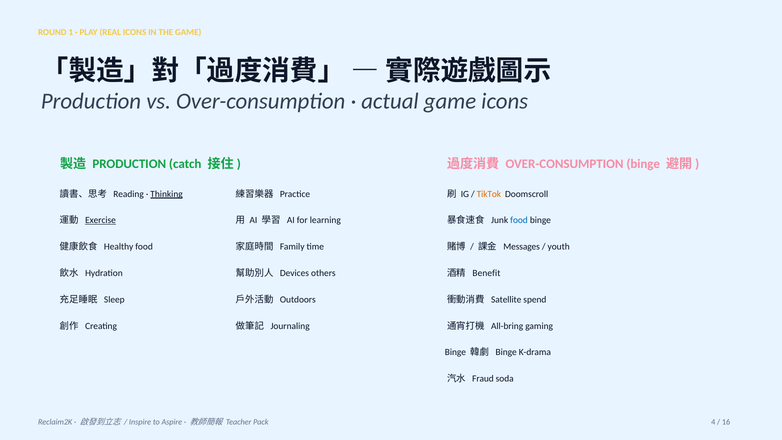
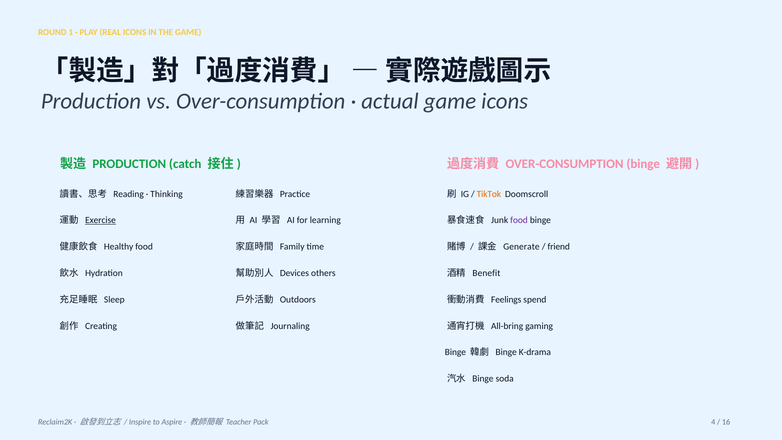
Thinking underline: present -> none (167, 194)
food colour: blue -> purple (519, 220)
Messages: Messages -> Generate (521, 247)
youth: youth -> friend (559, 247)
Satellite: Satellite -> Feelings (506, 299)
Fraud: Fraud -> Binge (483, 379)
